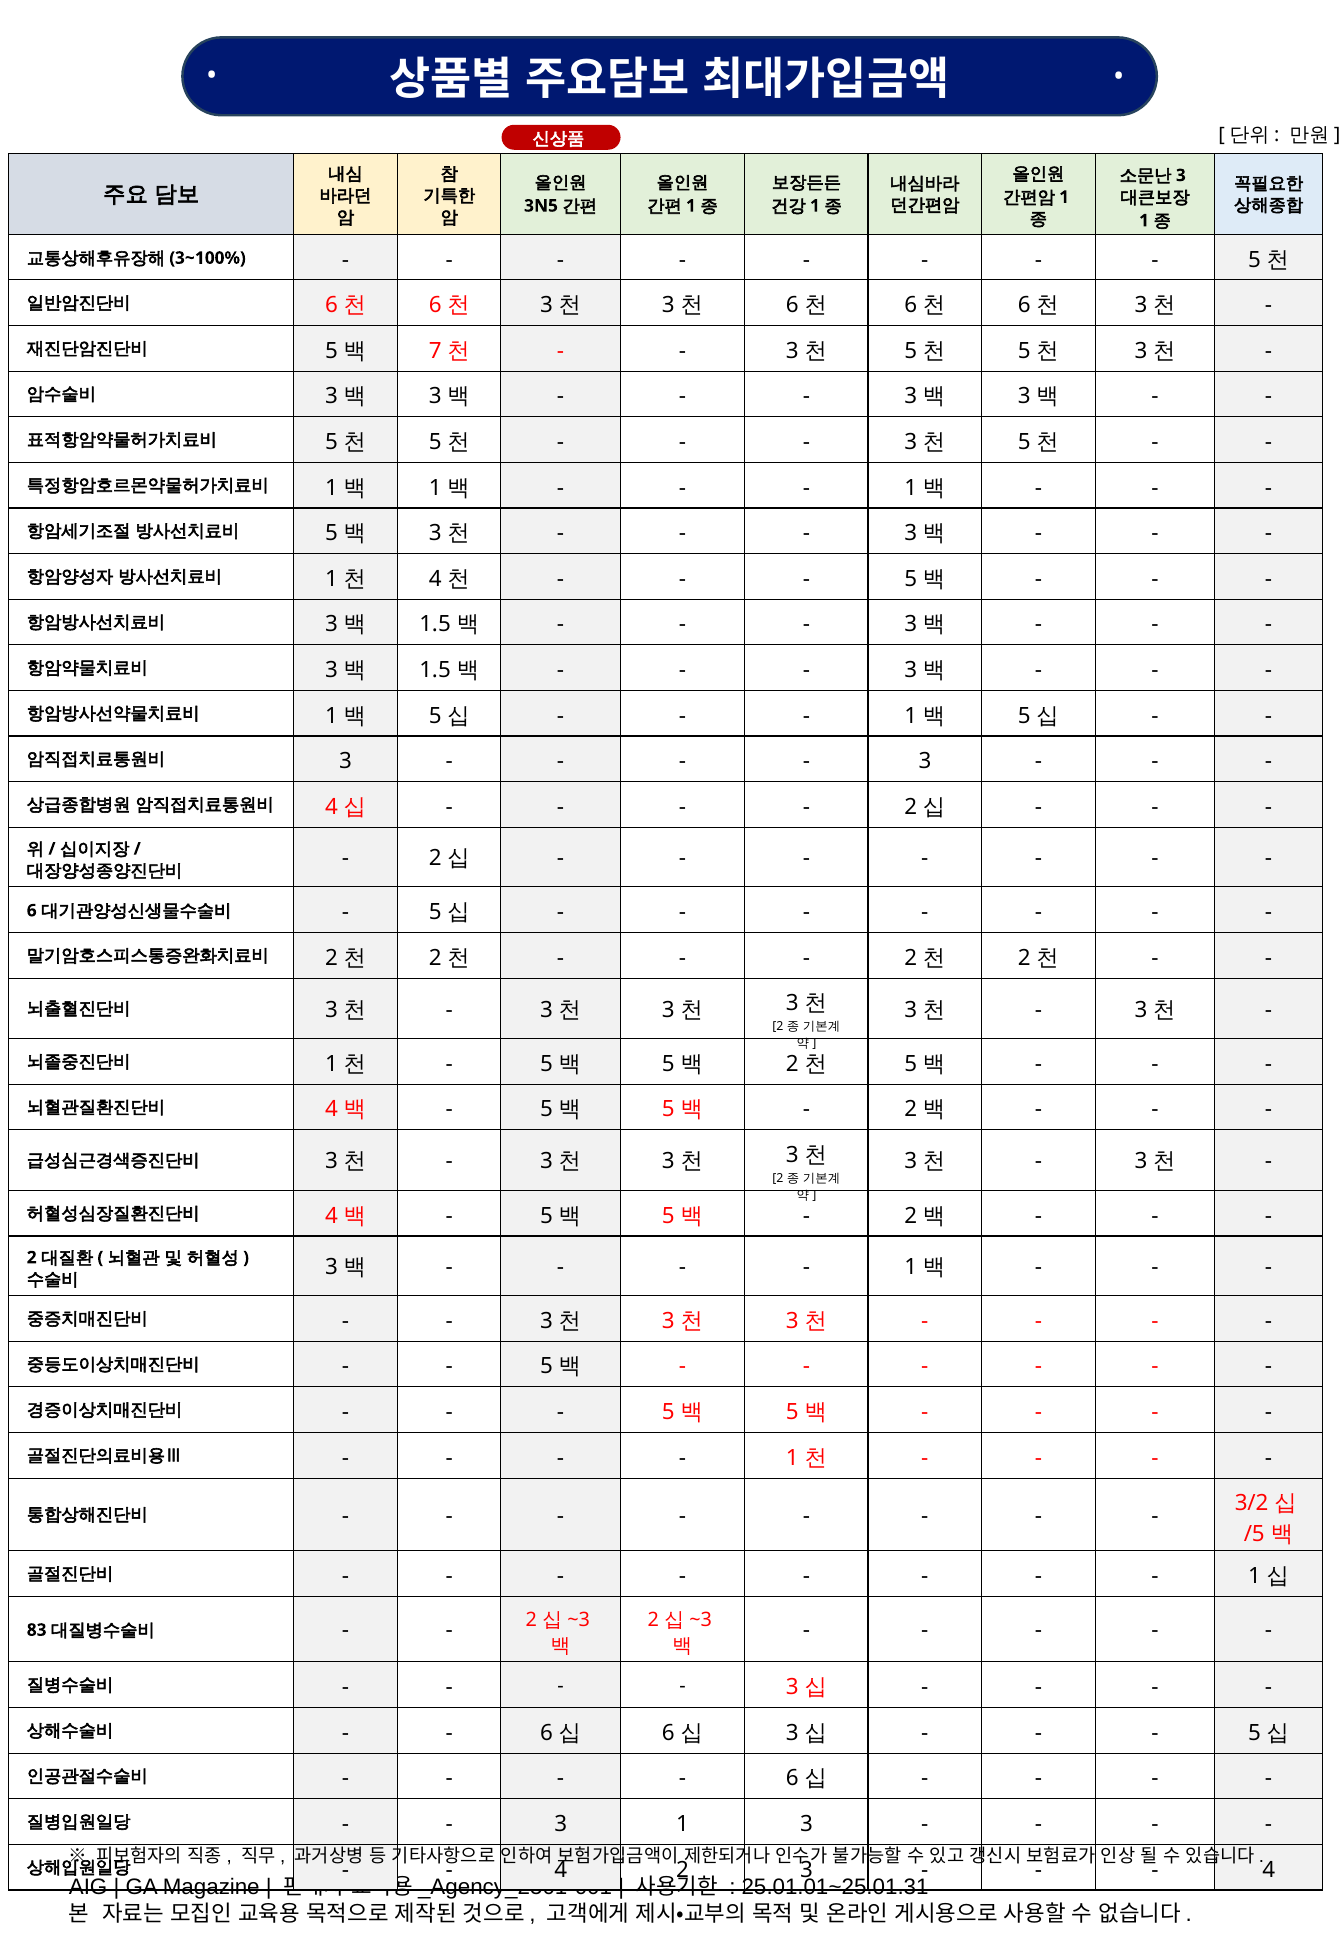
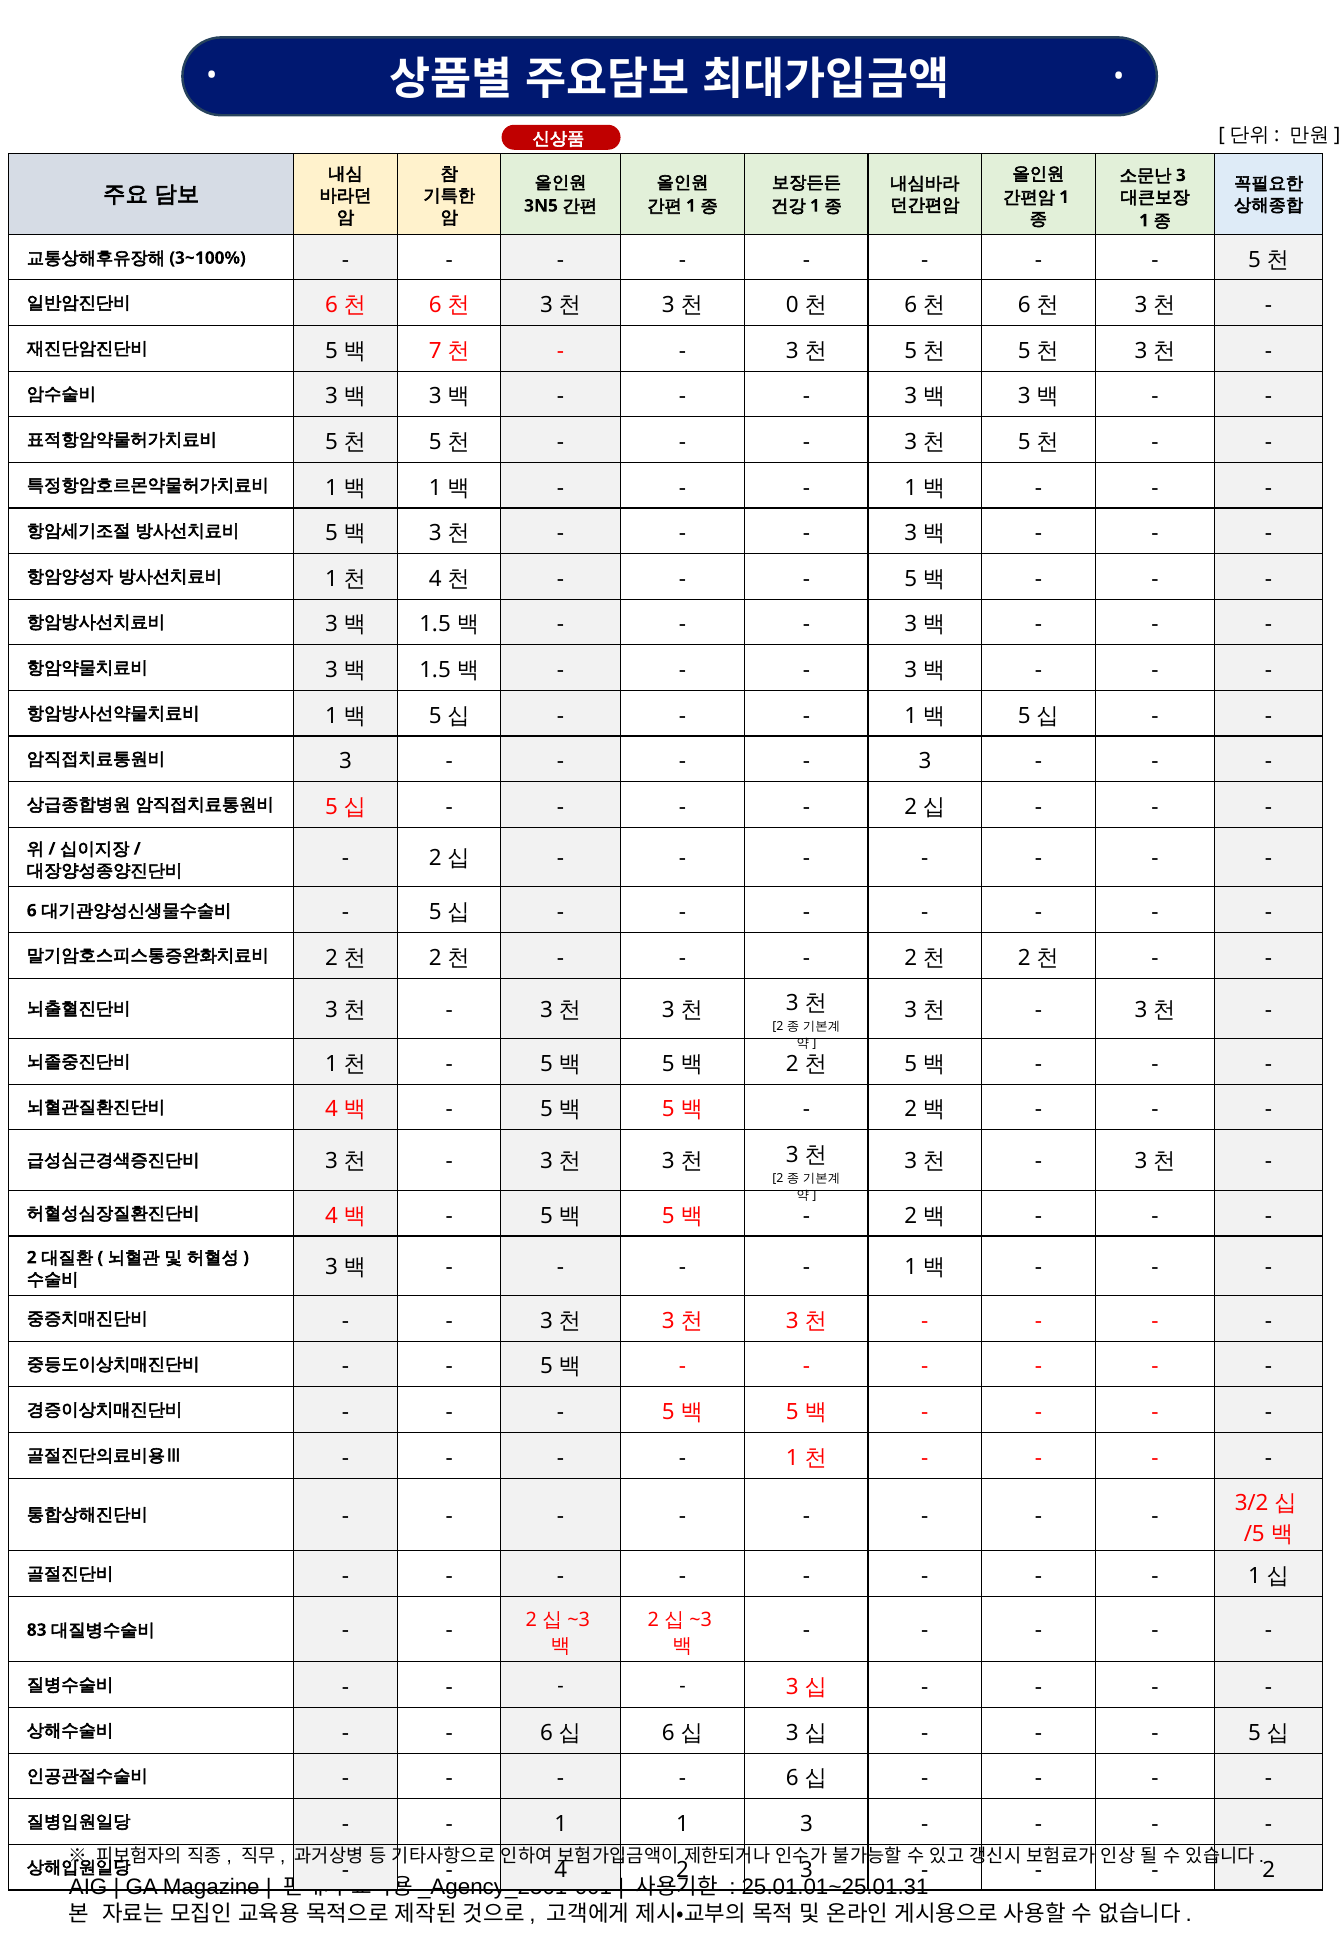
6: 6 -> 0 (792, 305)
4: 4 -> 5 (331, 807)
3: 3 -> 1 (561, 1824)
4: 4 -> 2 (1269, 1870)
